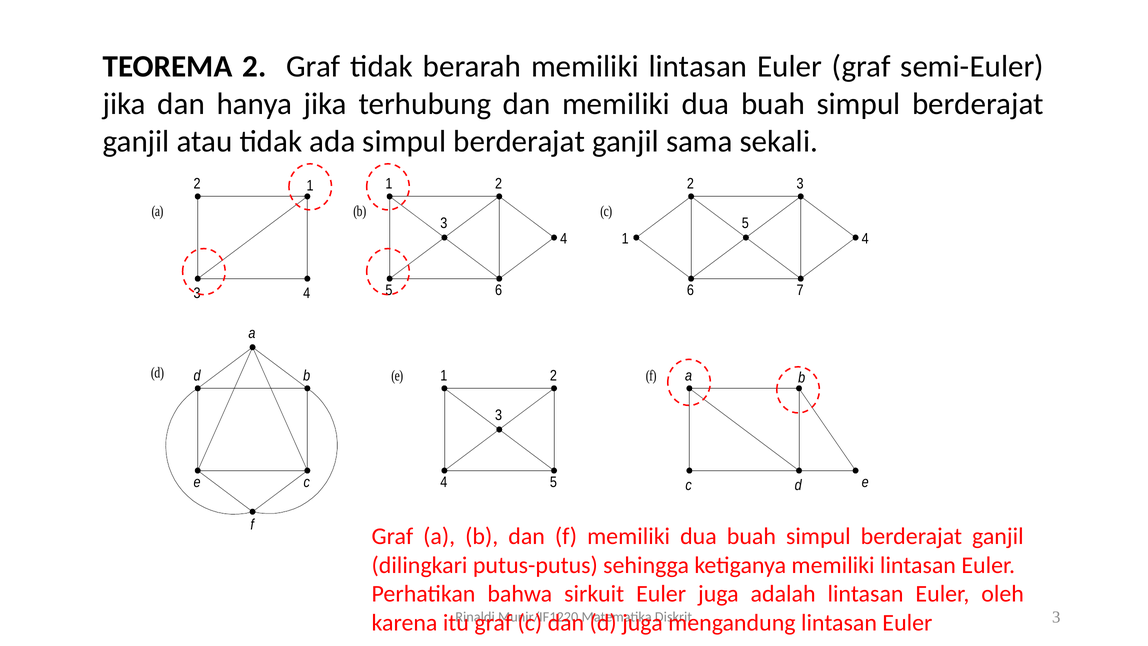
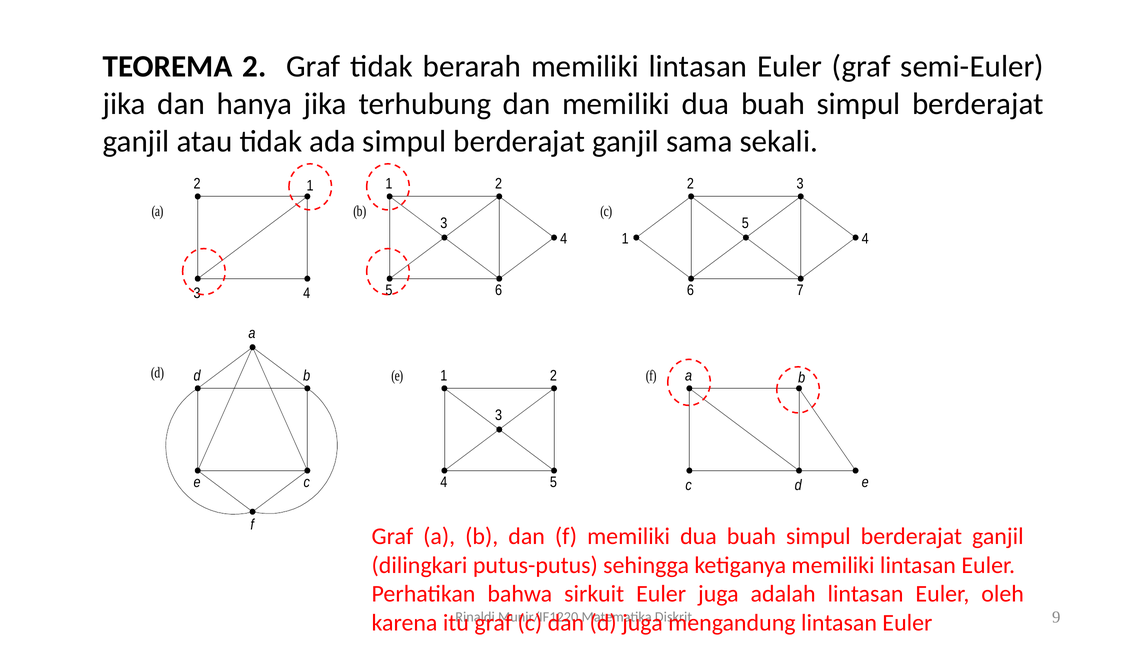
3: 3 -> 9 (1056, 617)
